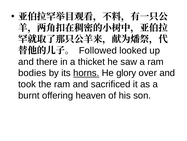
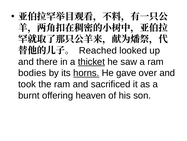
Followed: Followed -> Reached (98, 50)
thicket underline: none -> present (91, 61)
glory: glory -> gave (126, 73)
